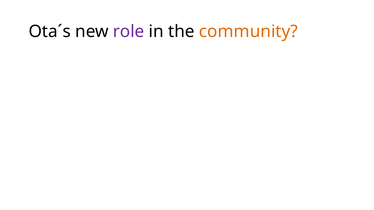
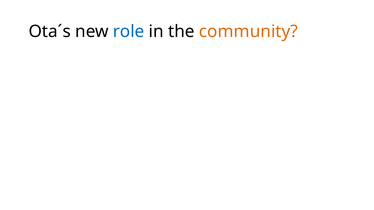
role colour: purple -> blue (129, 31)
